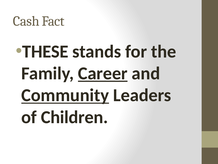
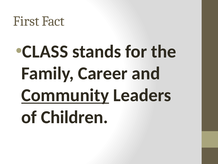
Cash: Cash -> First (26, 21)
THESE: THESE -> CLASS (45, 51)
Career underline: present -> none (103, 73)
